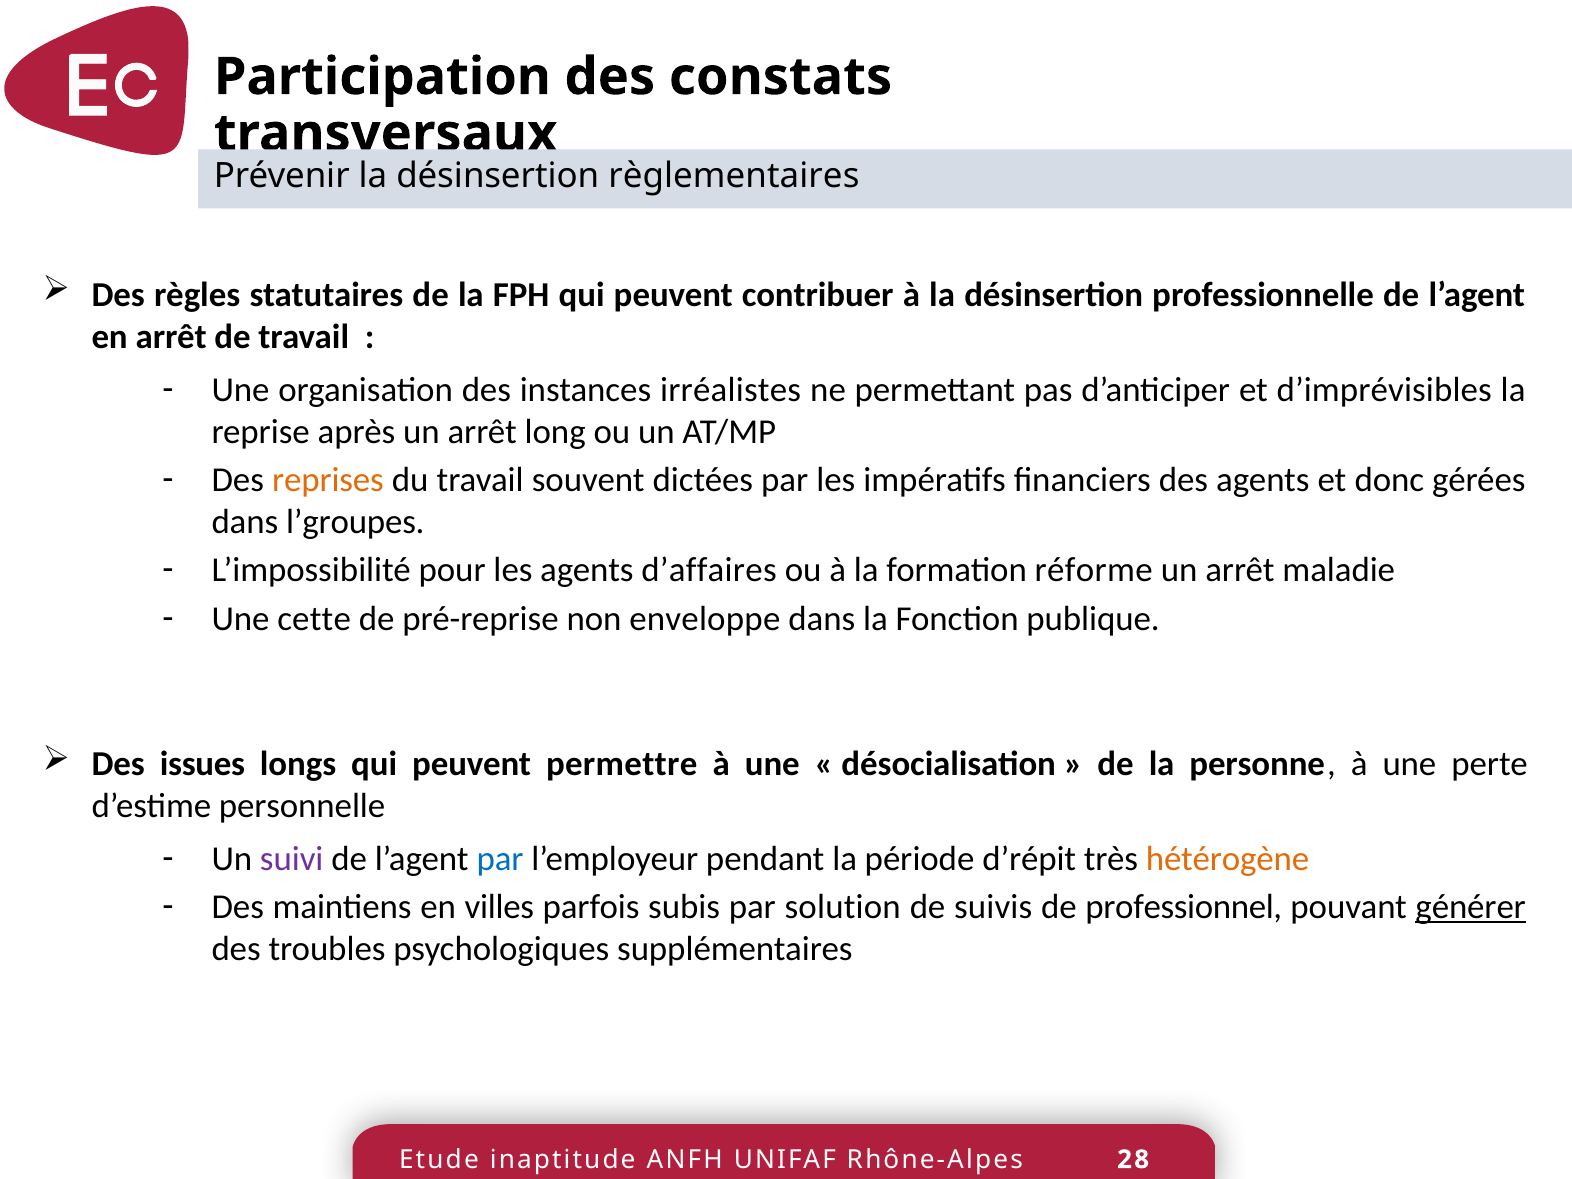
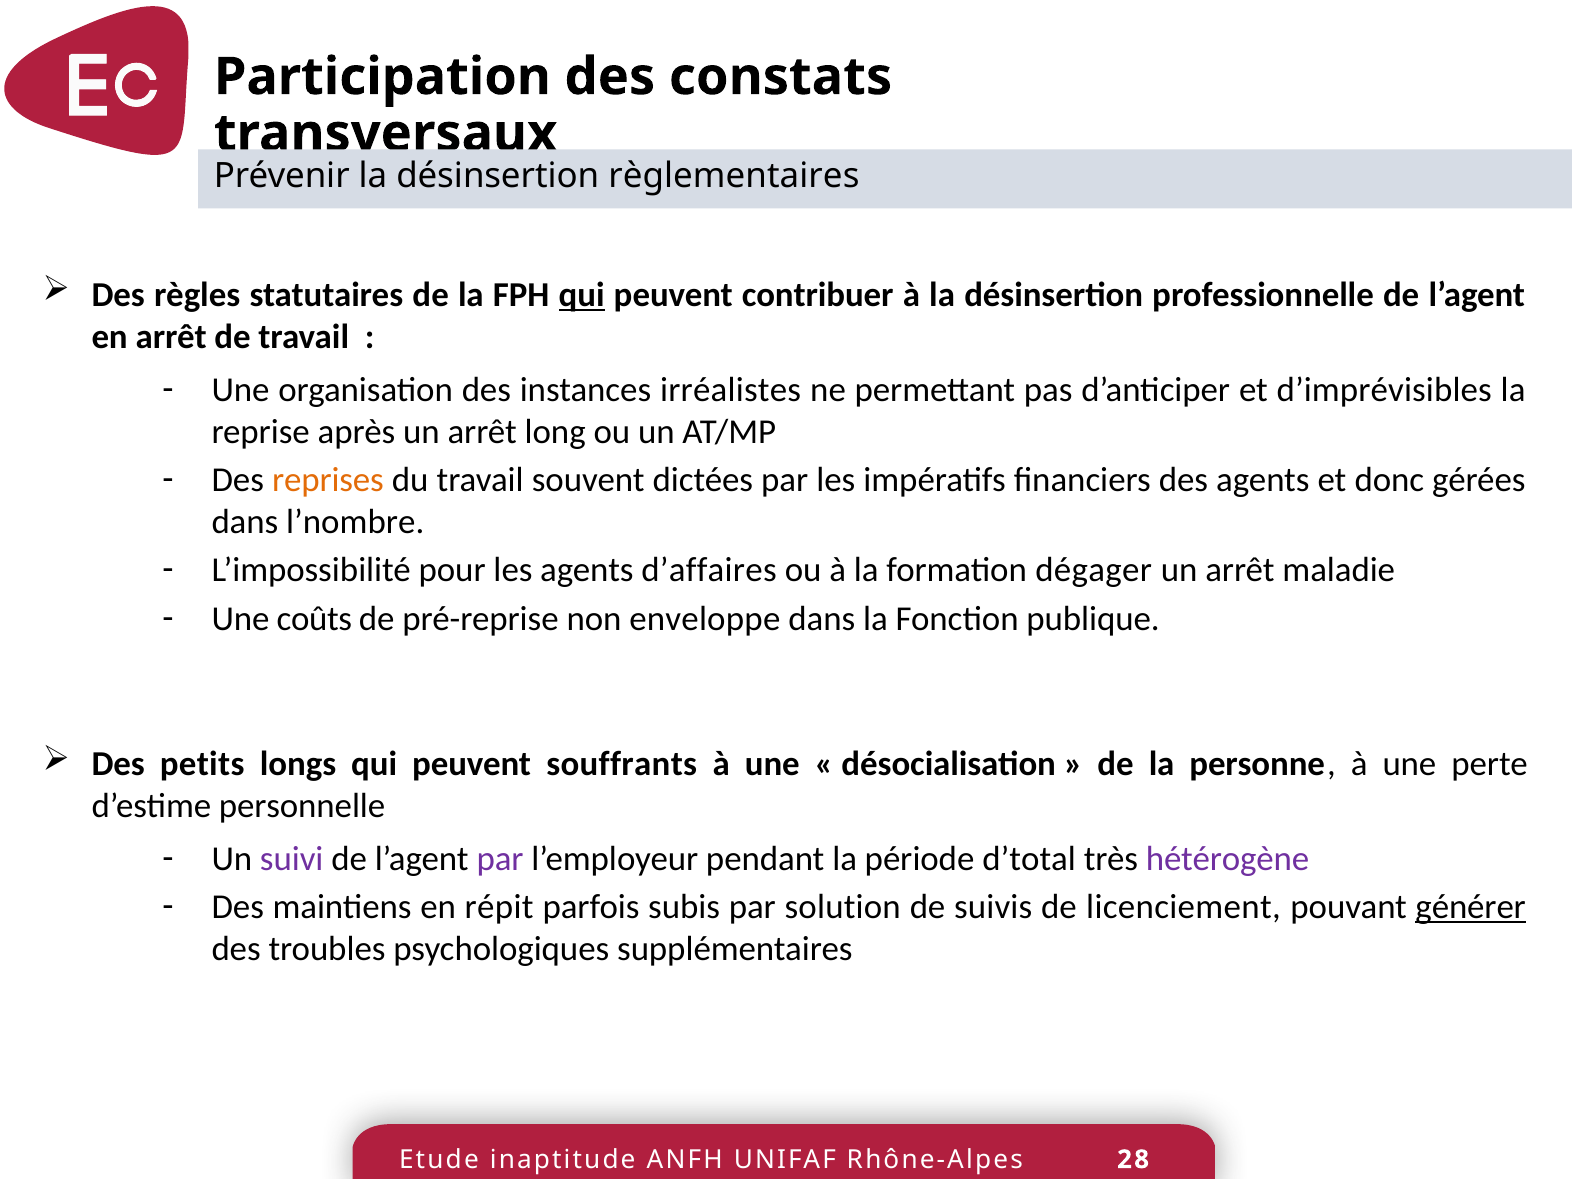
qui underline: none -> present (582, 295)
l’groupes: l’groupes -> l’nombre (355, 522)
réforme: réforme -> dégager (1094, 570)
cette: cette -> coûts (314, 619)
issues: issues -> petits (202, 764)
permettre: permettre -> souffrants (622, 764)
par colour: blue -> purple (500, 859)
d’répit: d’répit -> d’total (1029, 859)
hétérogène colour: orange -> purple (1228, 859)
villes: villes -> répit (499, 907)
professionnel: professionnel -> licenciement (1183, 907)
